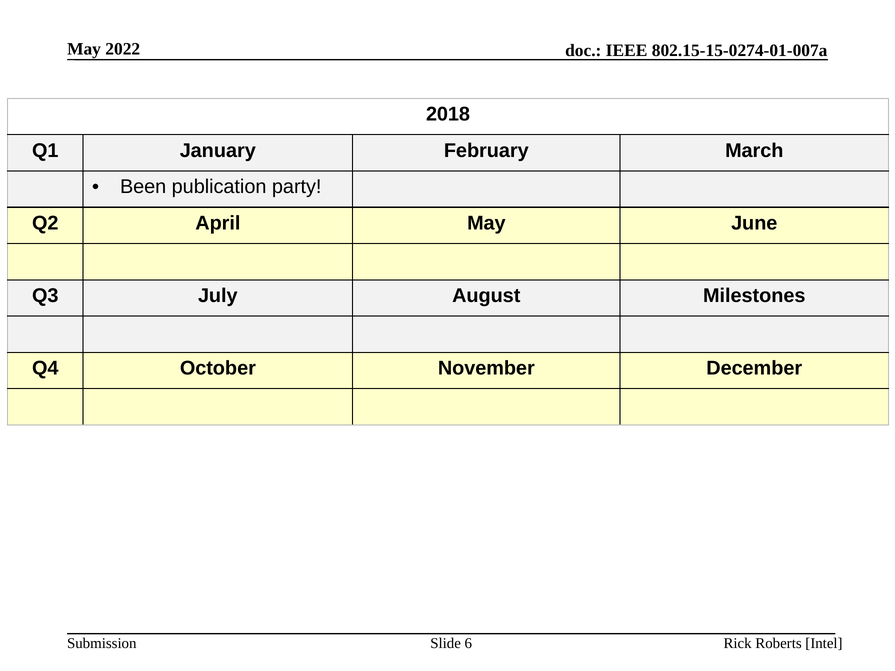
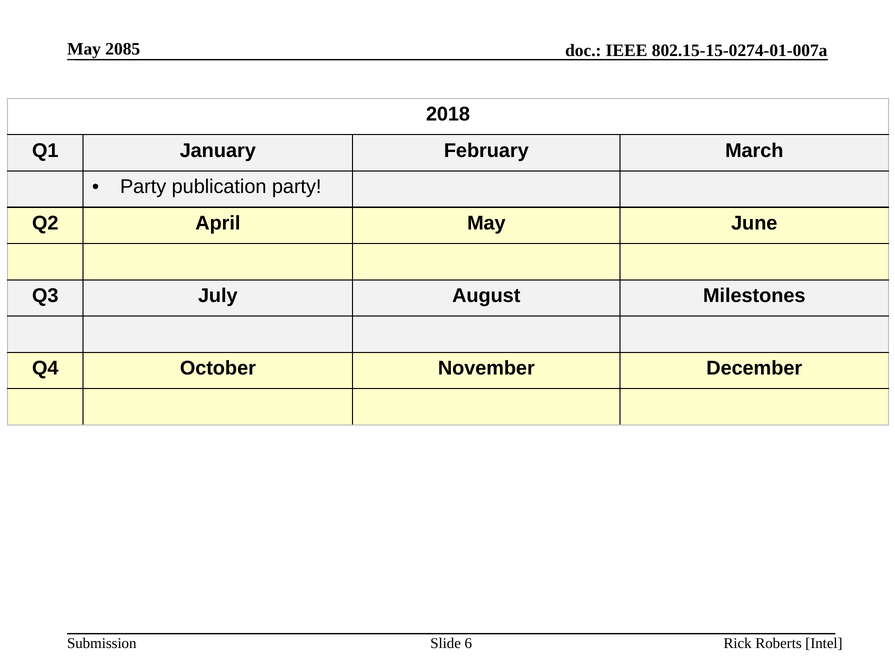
2022: 2022 -> 2085 (123, 49)
Been: Been -> Party (143, 187)
